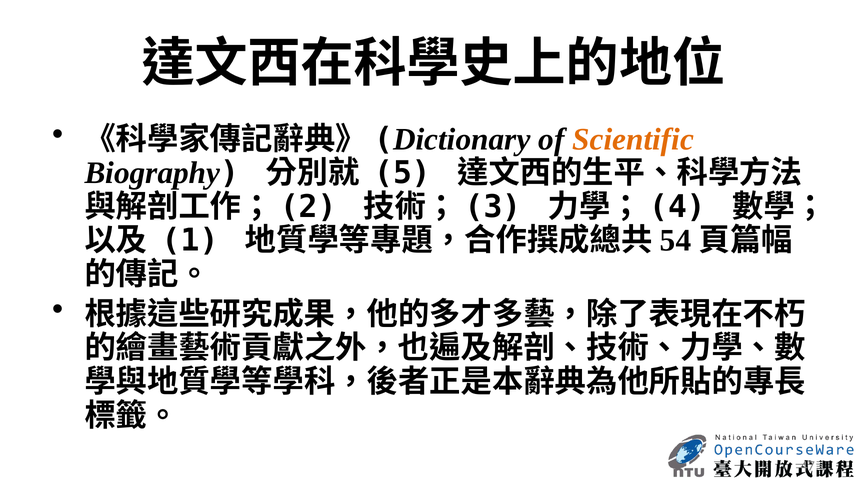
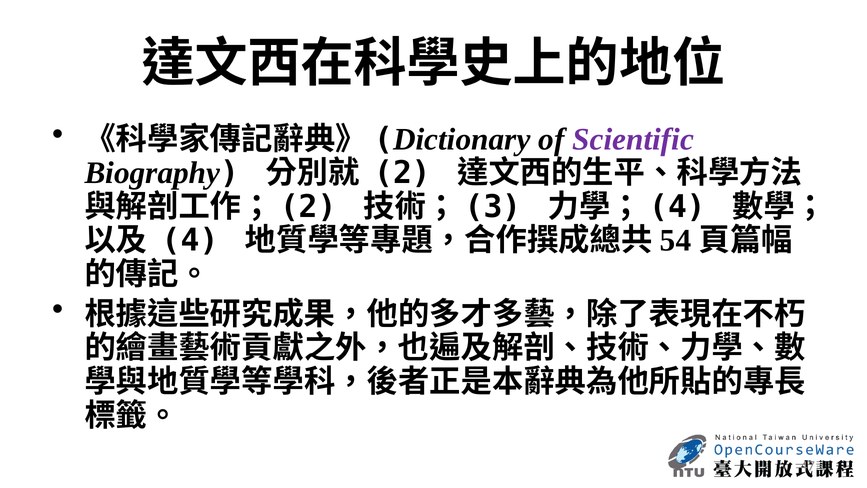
Scientific colour: orange -> purple (633, 139)
5: 5 -> 2 (403, 173)
1: 1 -> 4 (190, 240)
